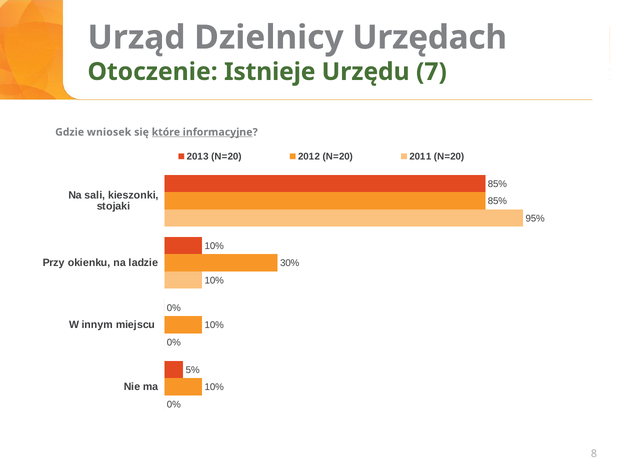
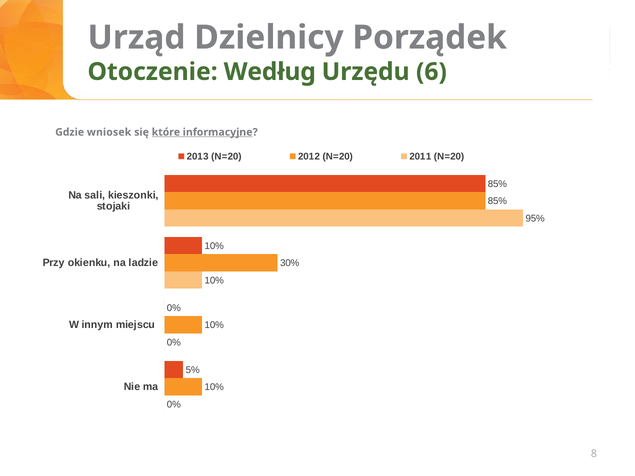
Urzędach: Urzędach -> Porządek (430, 38)
Istnieje: Istnieje -> Według (270, 72)
7: 7 -> 6 (431, 72)
